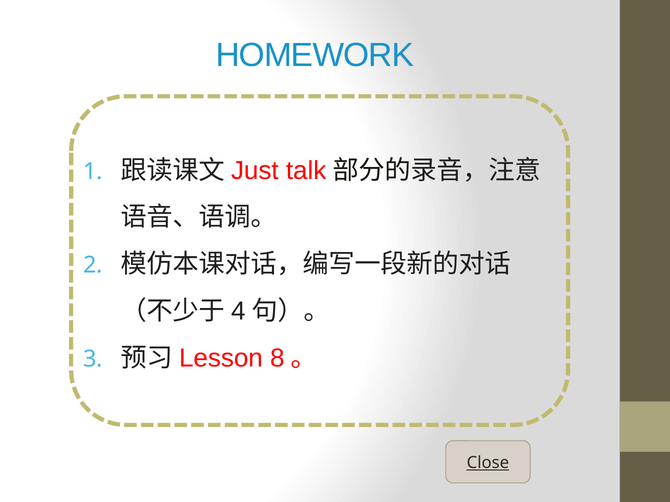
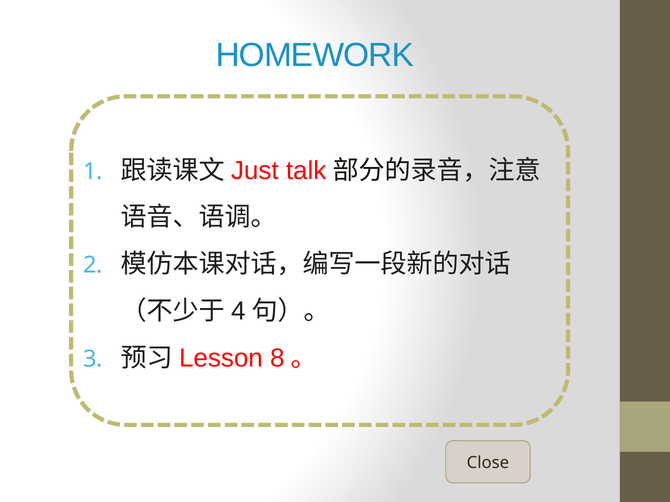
Close underline: present -> none (488, 463)
